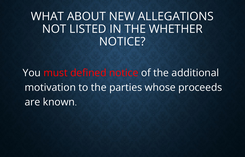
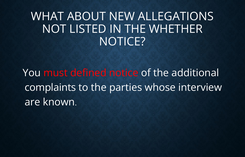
motivation: motivation -> complaints (50, 88)
proceeds: proceeds -> interview (200, 88)
